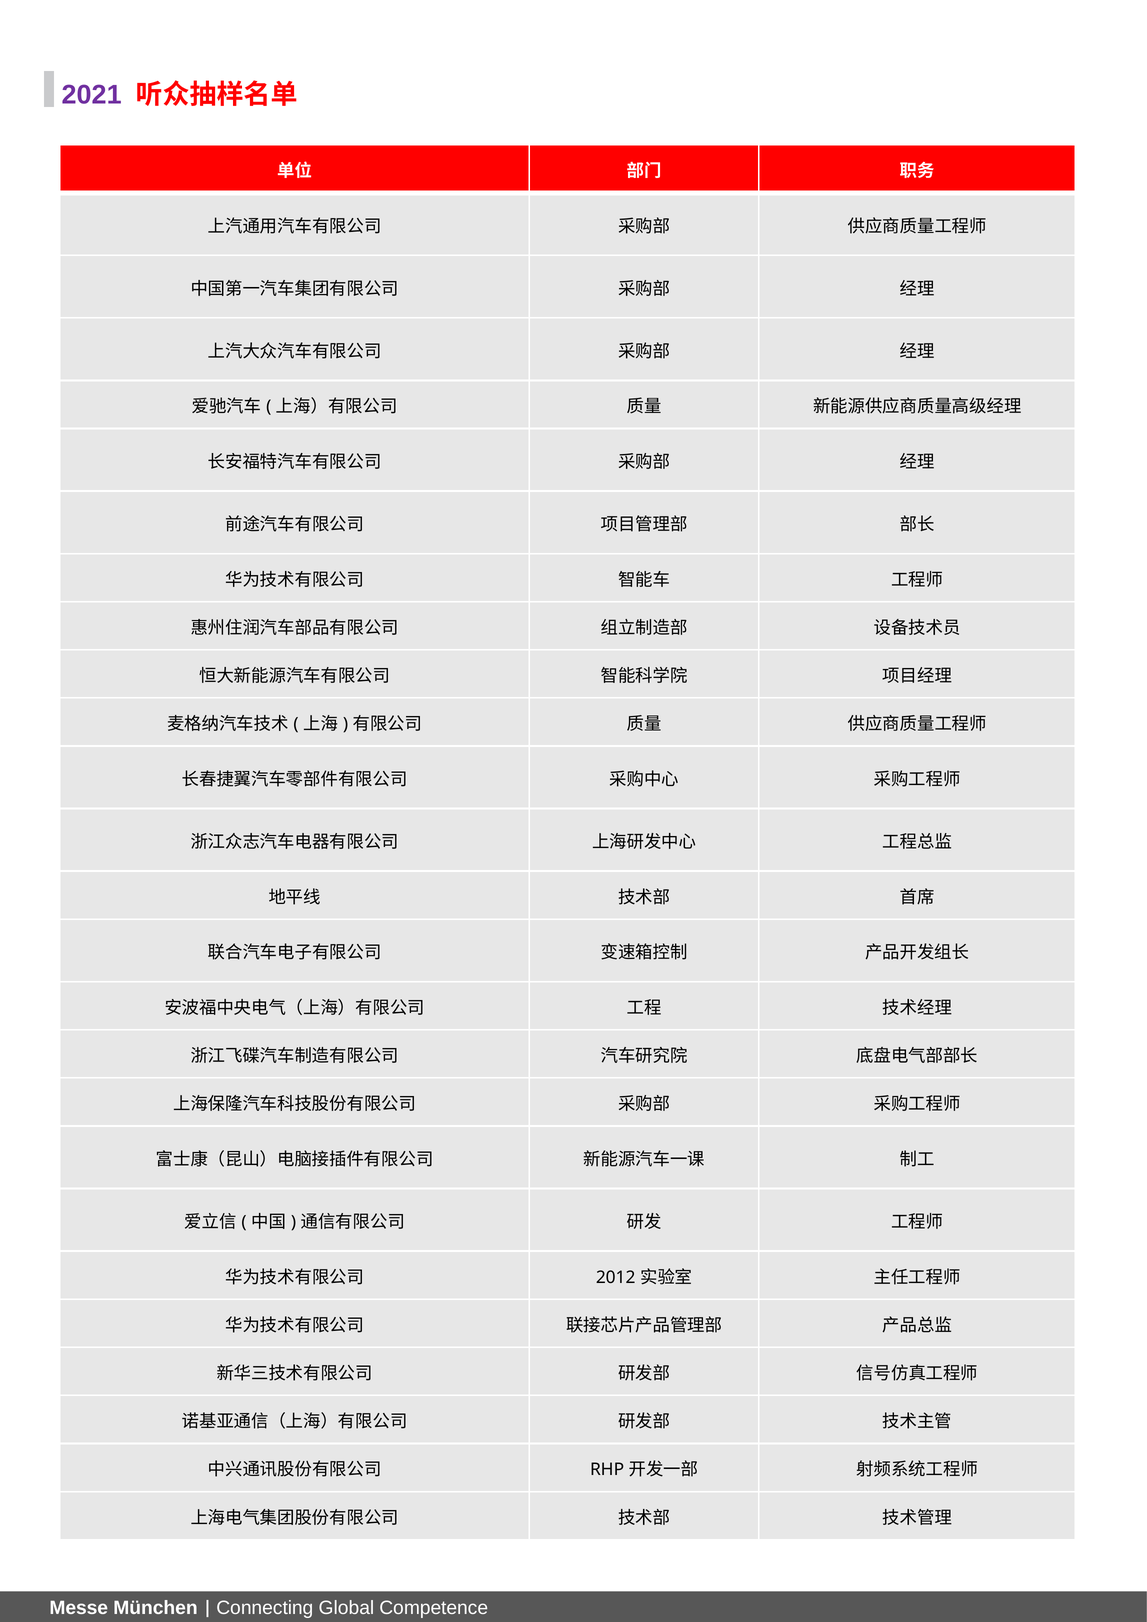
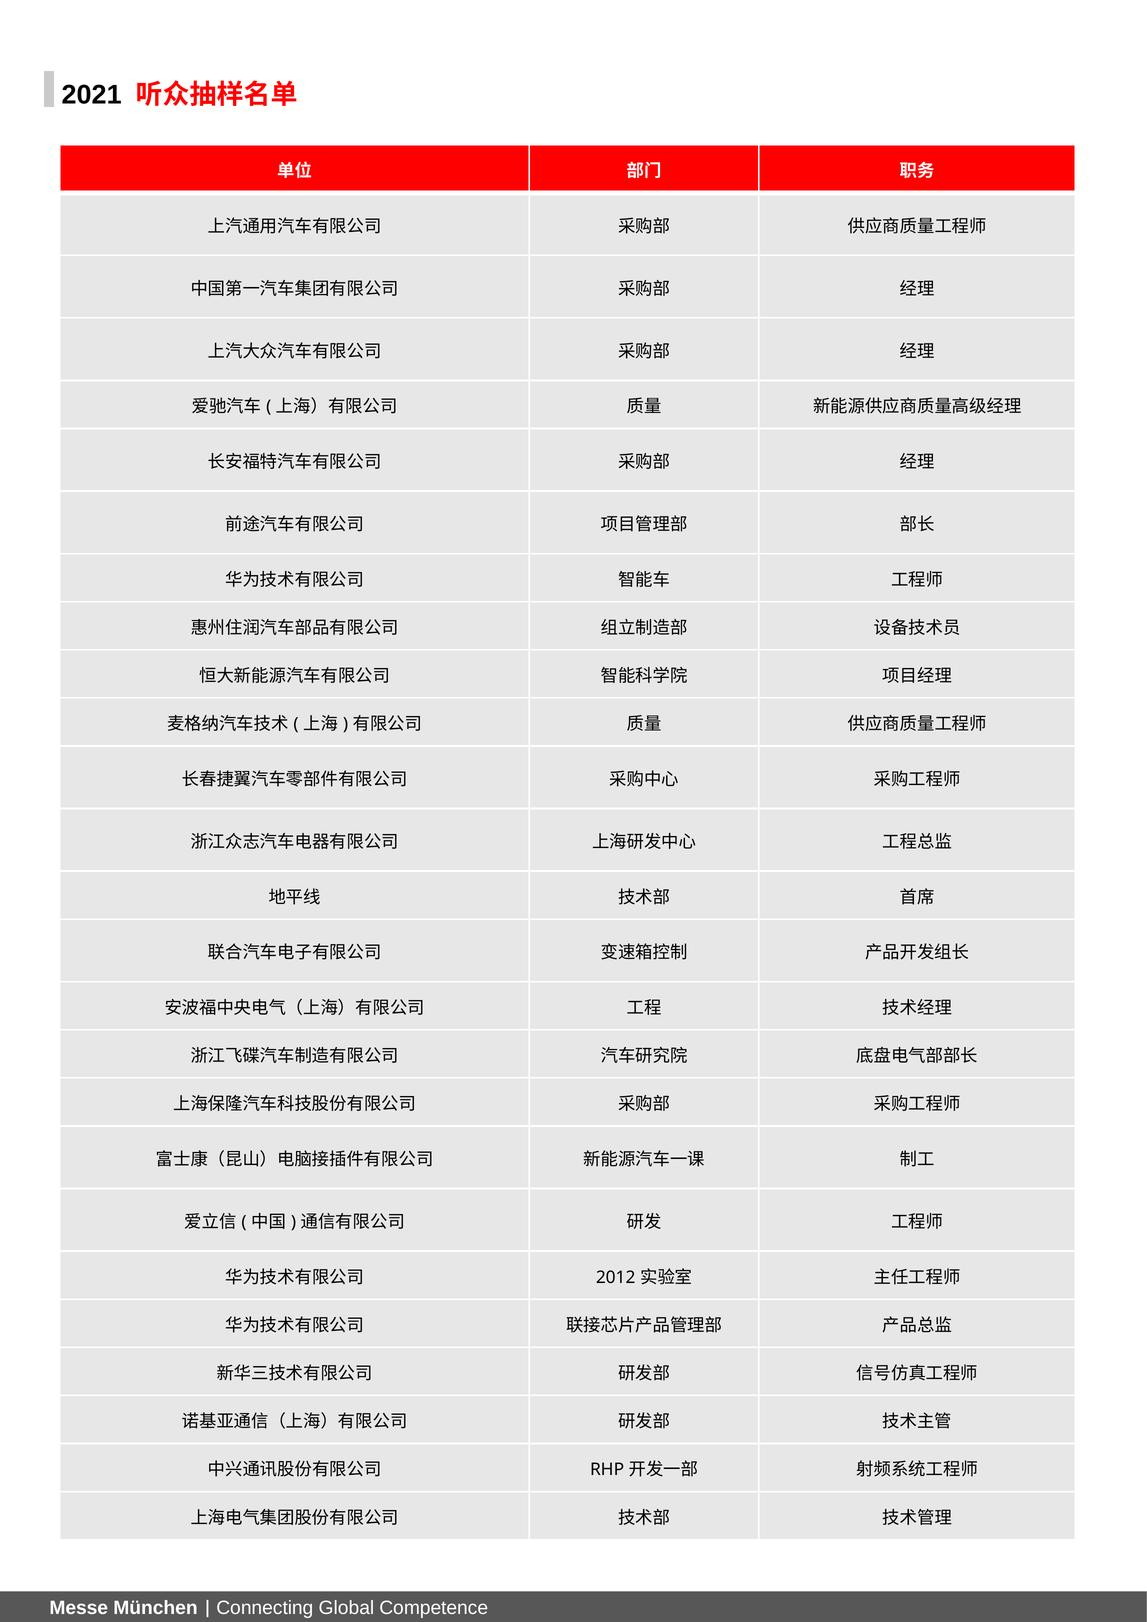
2021 colour: purple -> black (92, 95)
